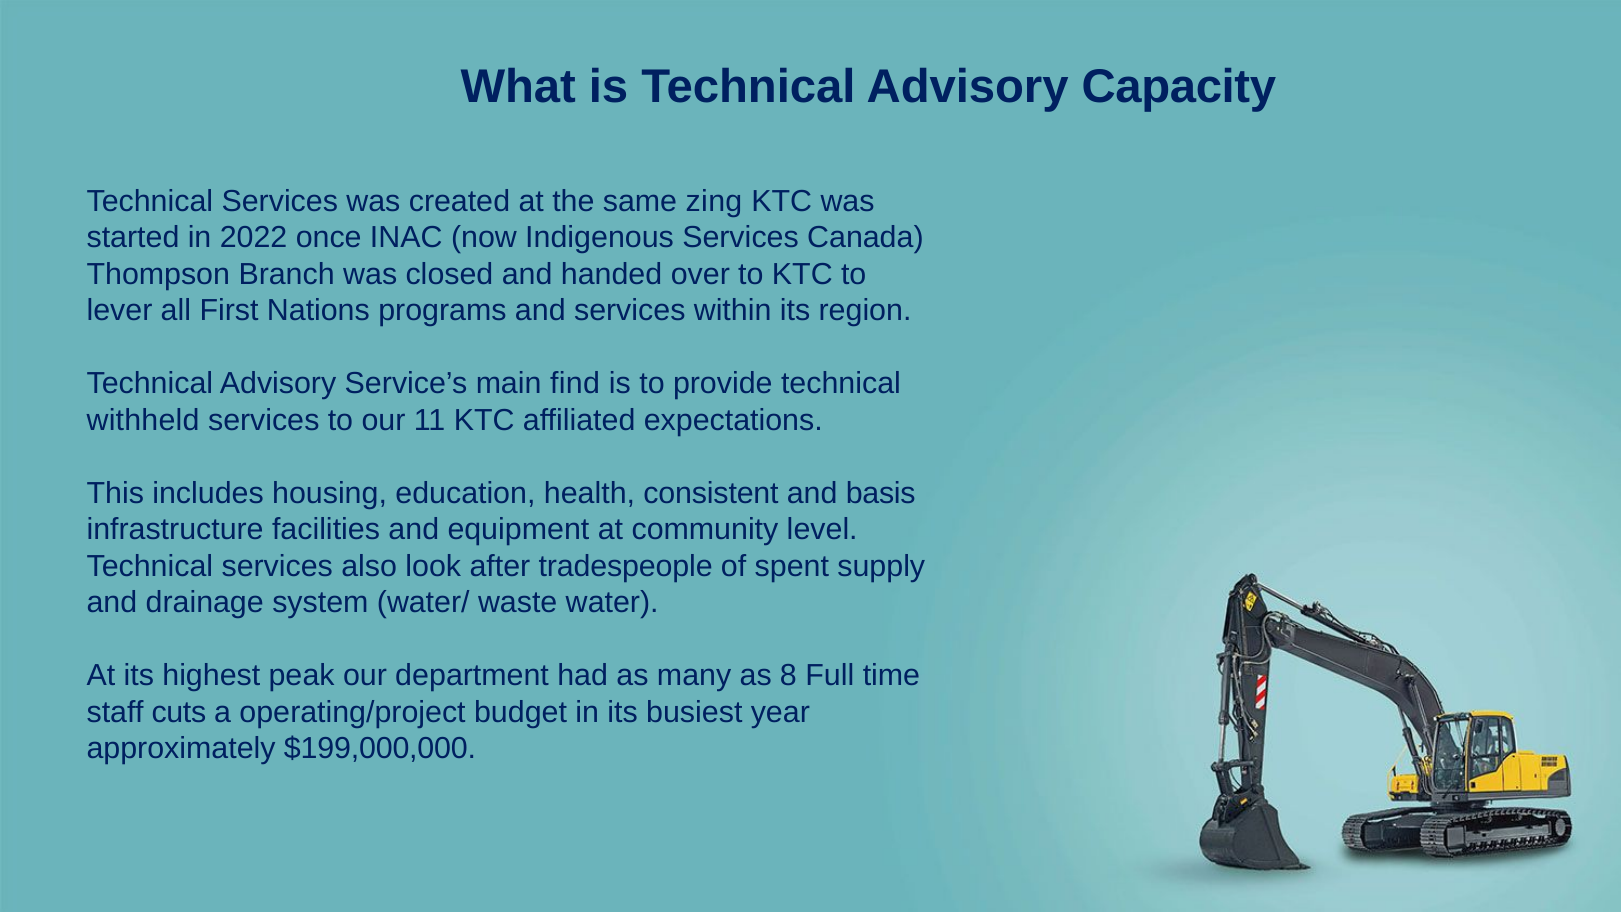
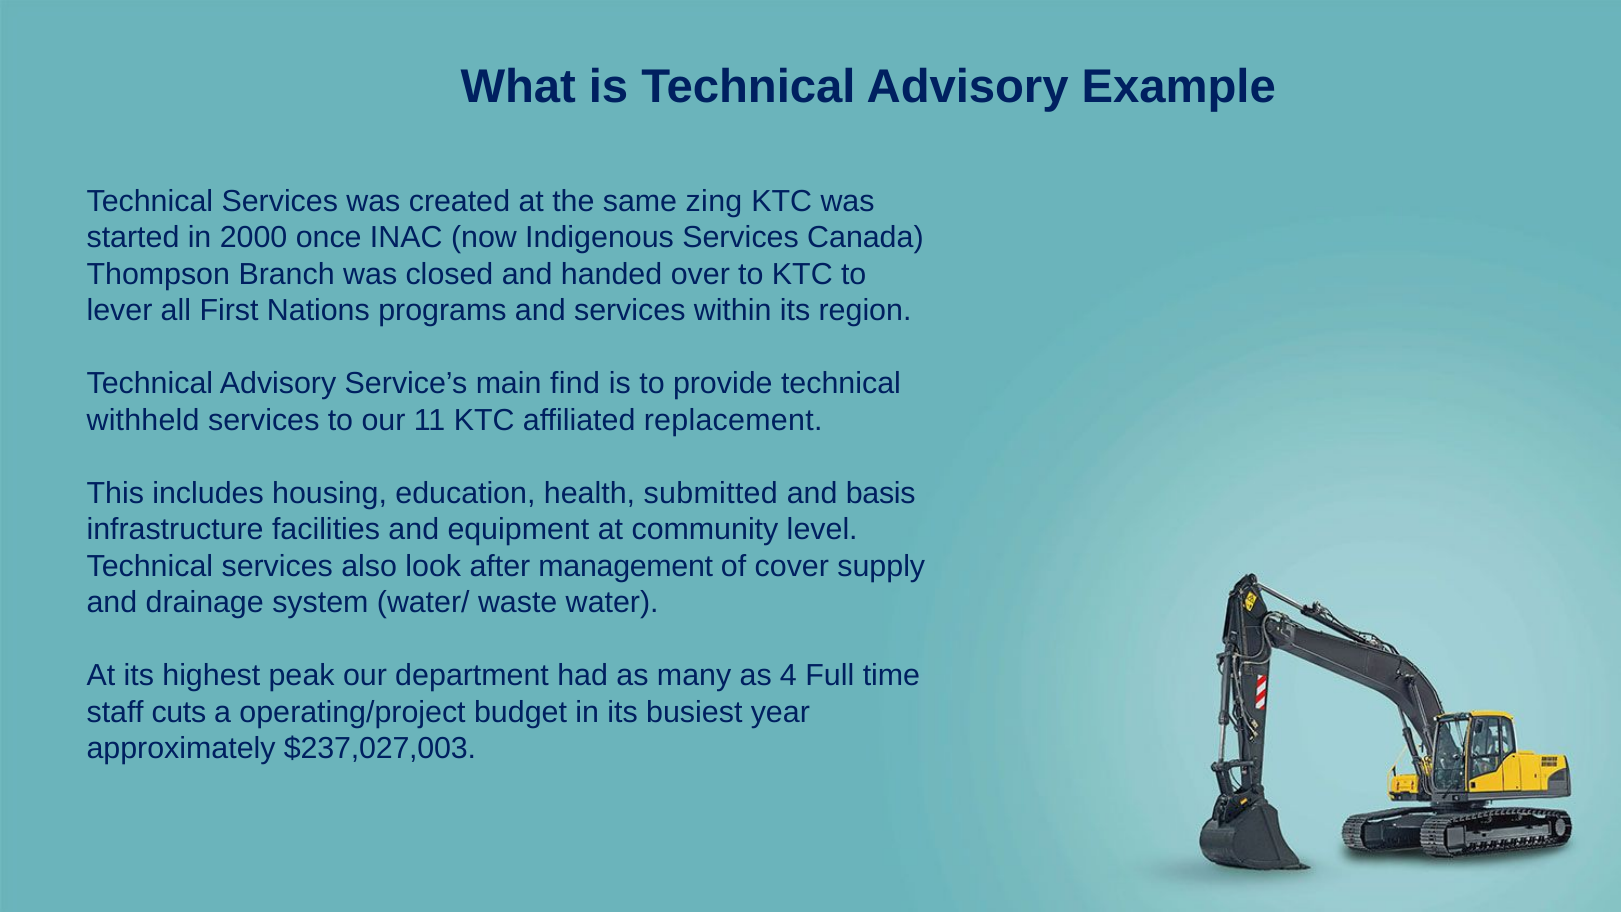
Capacity: Capacity -> Example (1179, 87)
2022: 2022 -> 2000 (254, 238)
expectations: expectations -> replacement (733, 420)
consistent: consistent -> submitted (711, 493)
tradespeople: tradespeople -> management (626, 566)
spent: spent -> cover (792, 566)
8: 8 -> 4 (788, 676)
$199,000,000: $199,000,000 -> $237,027,003 (380, 749)
